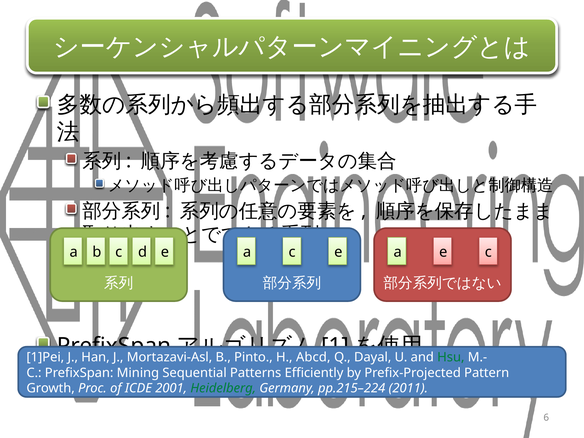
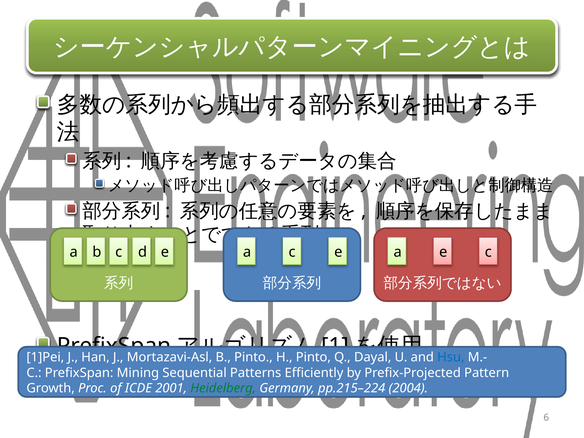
Abcd: Abcd -> Pinto (313, 357)
Hsu colour: green -> blue (451, 357)
2011: 2011 -> 2004 (408, 388)
